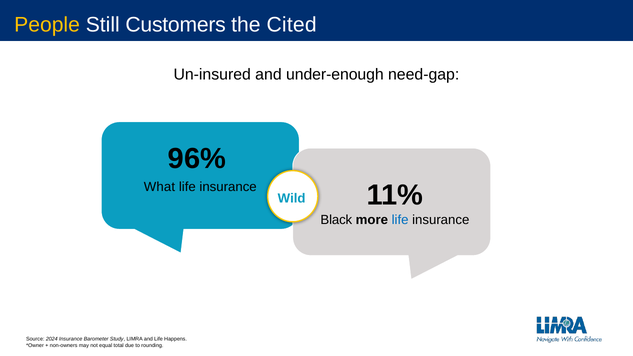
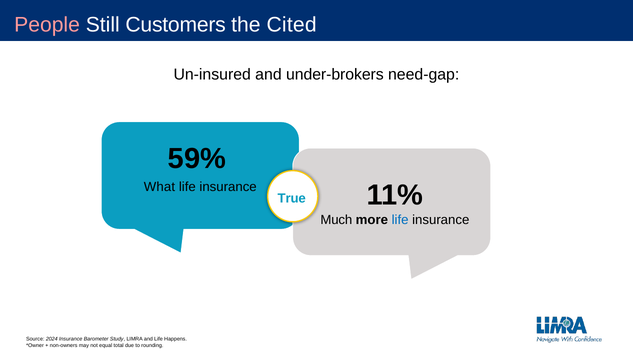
People colour: yellow -> pink (47, 25)
under-enough: under-enough -> under-brokers (335, 75)
96%: 96% -> 59% (197, 159)
Wild: Wild -> True (292, 198)
Black: Black -> Much (336, 220)
